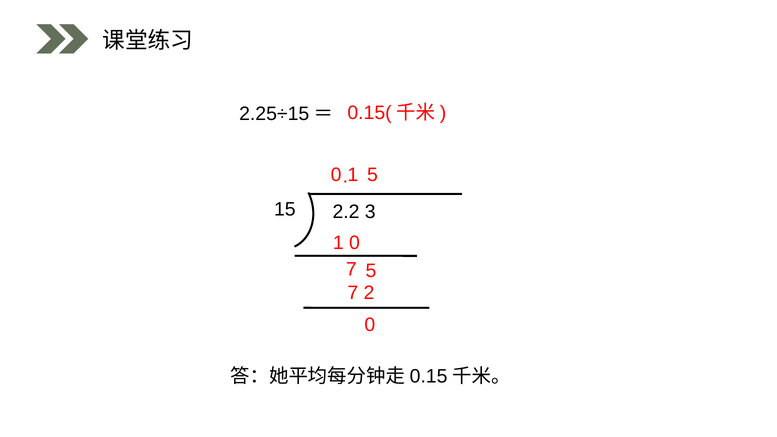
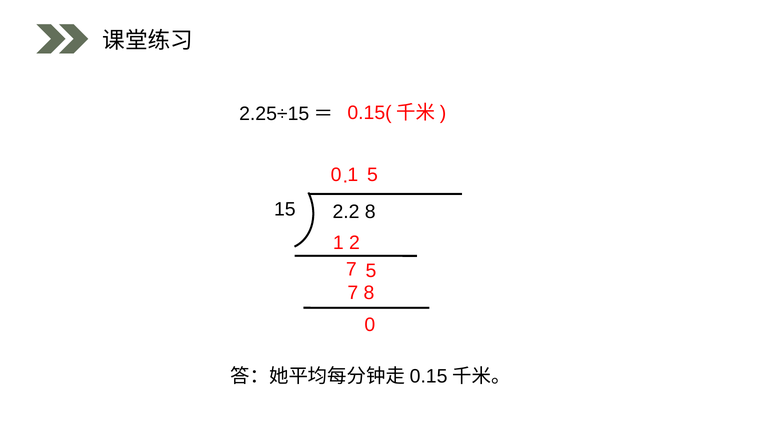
2.2 3: 3 -> 8 (370, 212)
1 0: 0 -> 2 (354, 243)
7 2: 2 -> 8 (369, 293)
